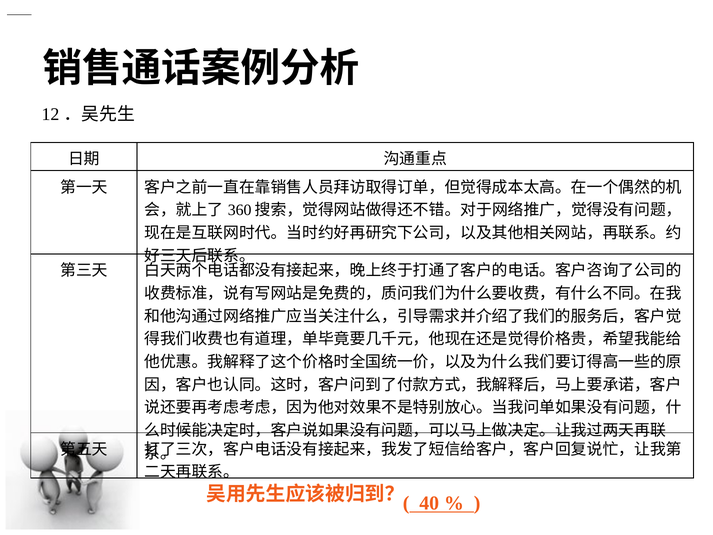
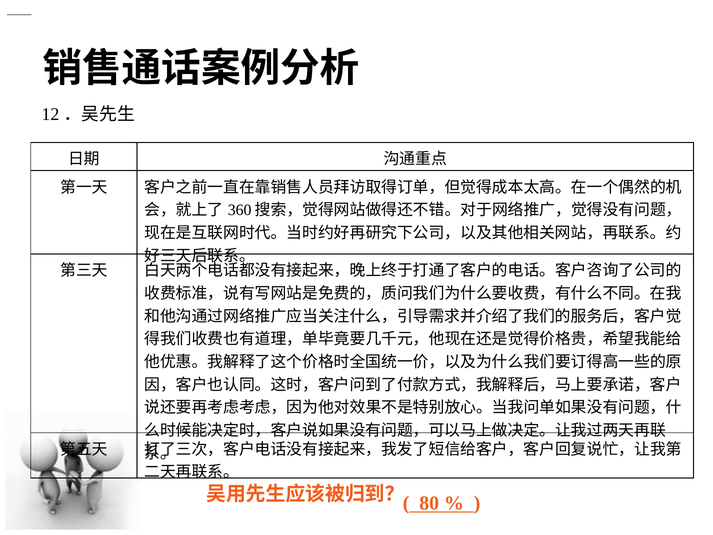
40: 40 -> 80 (429, 503)
